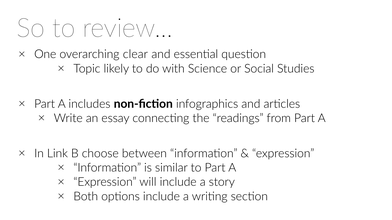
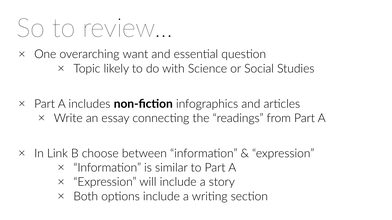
clear: clear -> want (135, 54)
